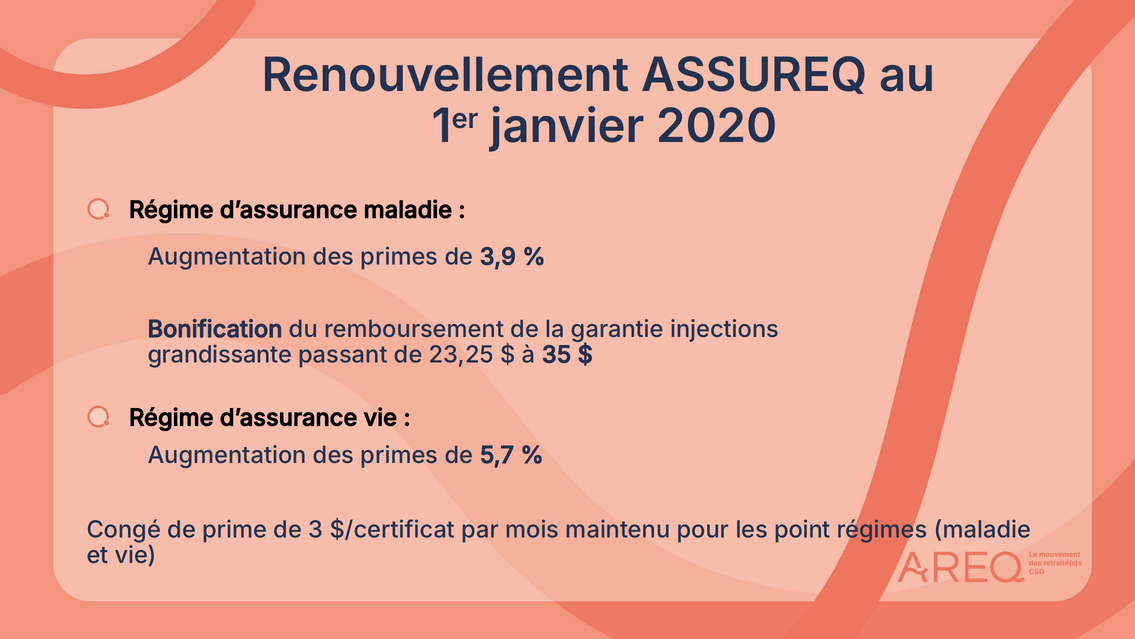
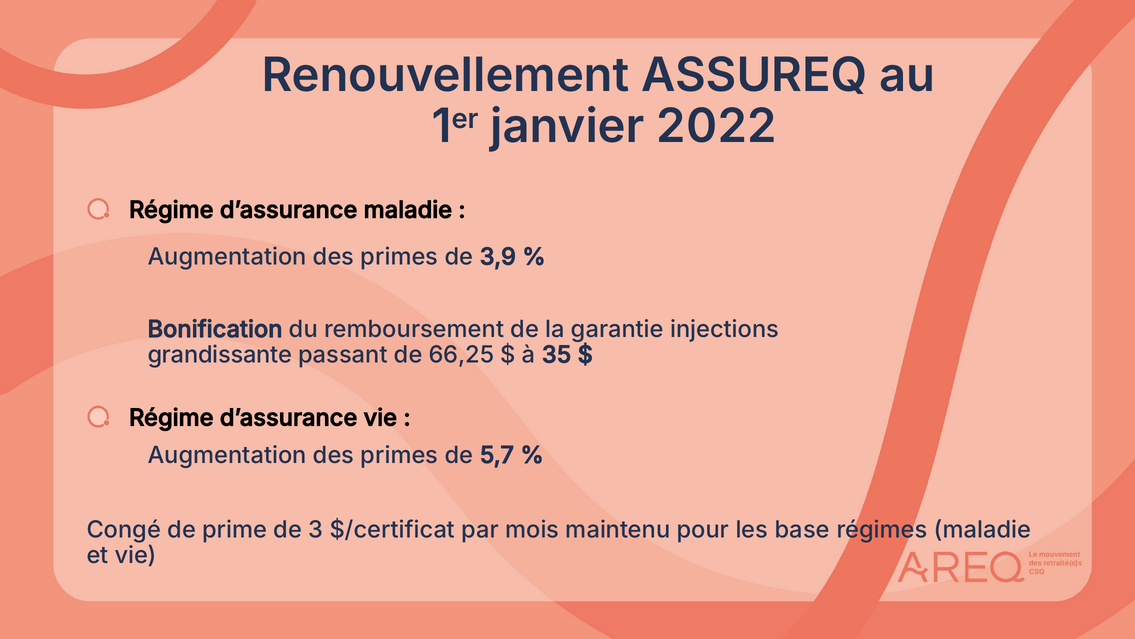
2020: 2020 -> 2022 (717, 127)
23,25: 23,25 -> 66,25 (461, 355)
point: point -> base (802, 530)
